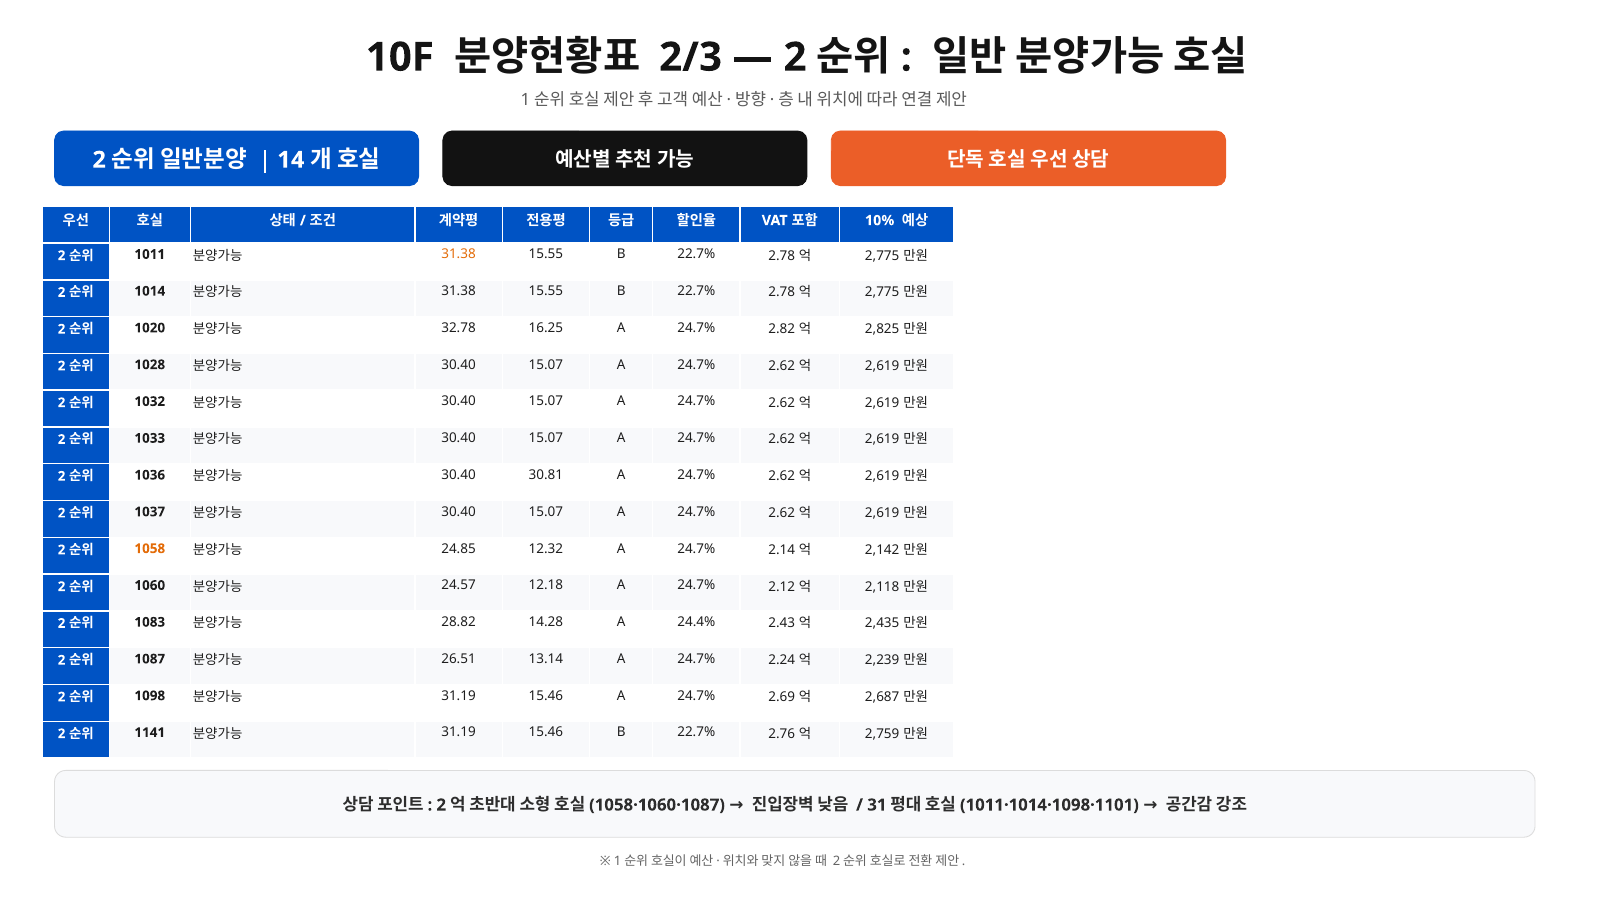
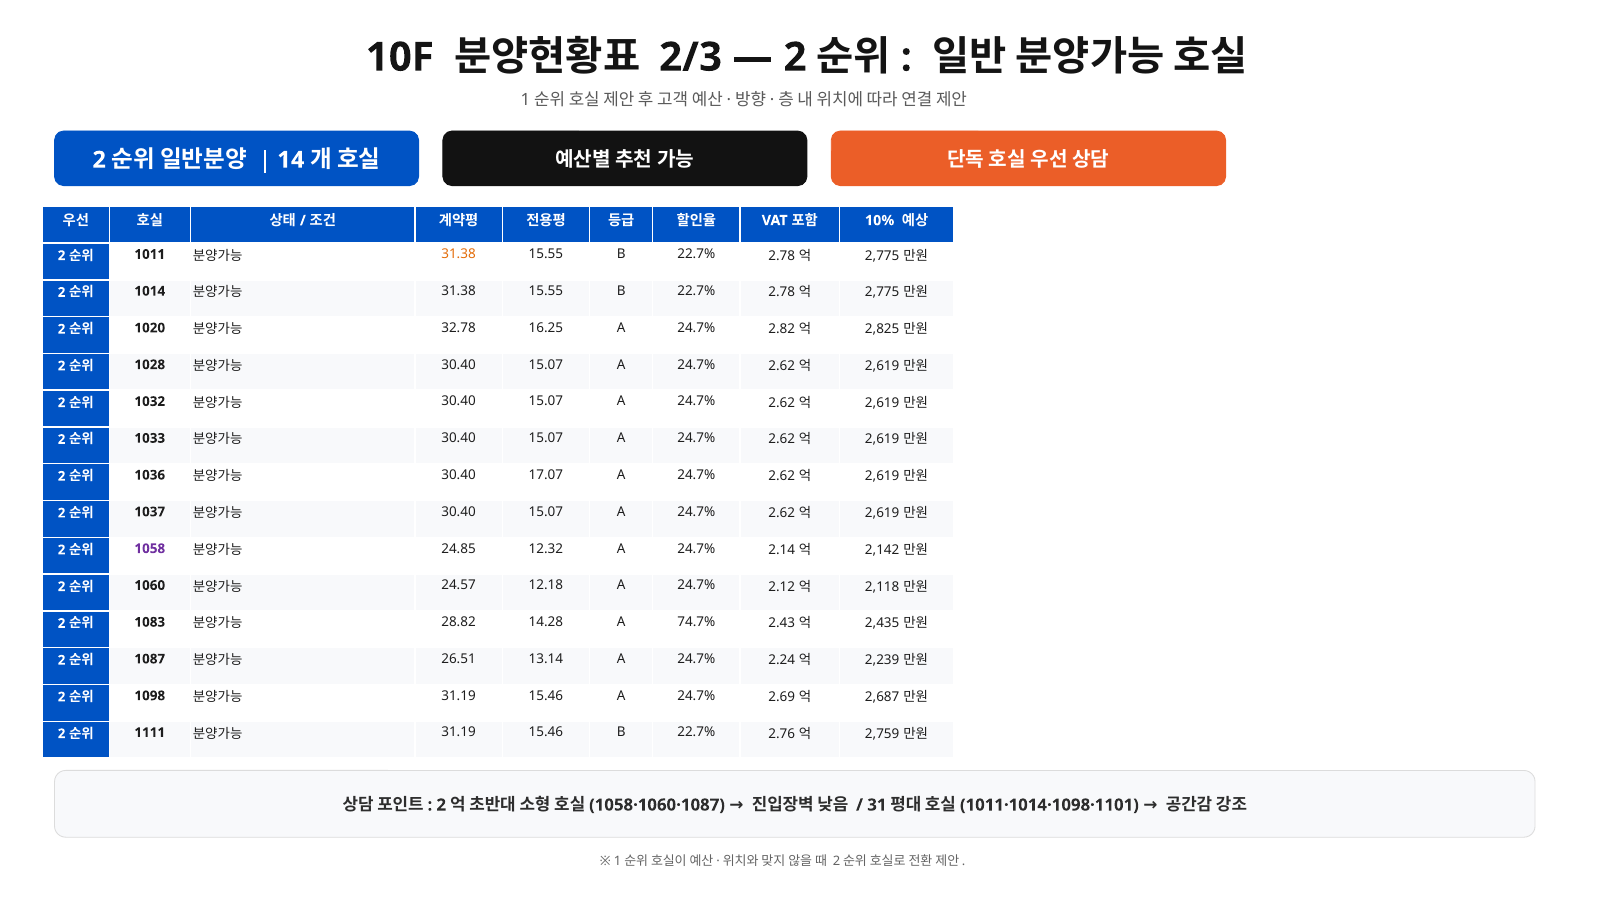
30.81: 30.81 -> 17.07 (546, 475)
1058 colour: orange -> purple (150, 549)
24.4%: 24.4% -> 74.7% (696, 622)
1141: 1141 -> 1111 (150, 733)
